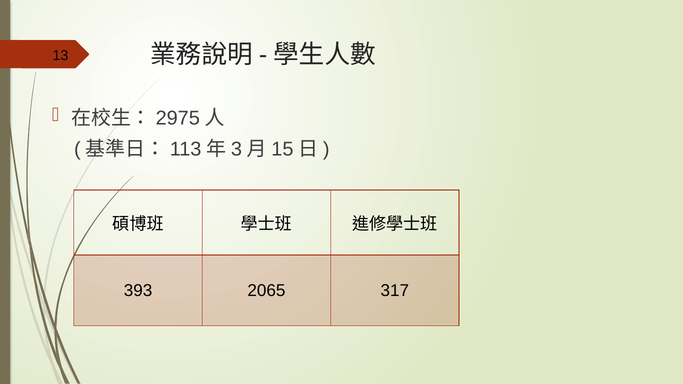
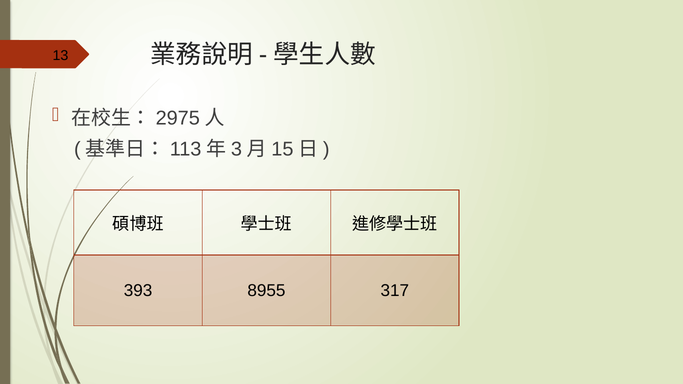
2065: 2065 -> 8955 (266, 291)
